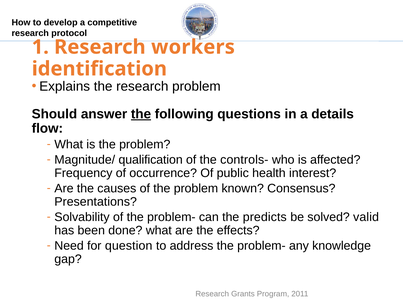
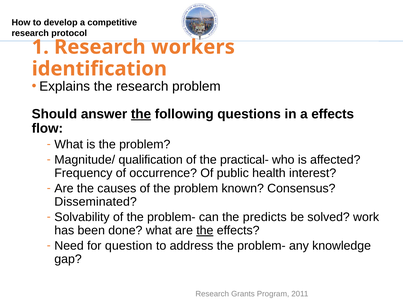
a details: details -> effects (333, 114)
controls-: controls- -> practical- (244, 160)
Presentations: Presentations -> Disseminated (96, 202)
valid: valid -> work (366, 217)
the underline: none -> present (205, 231)
